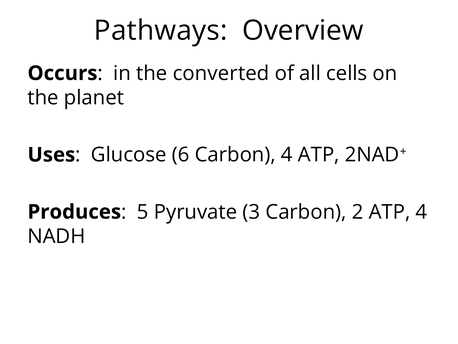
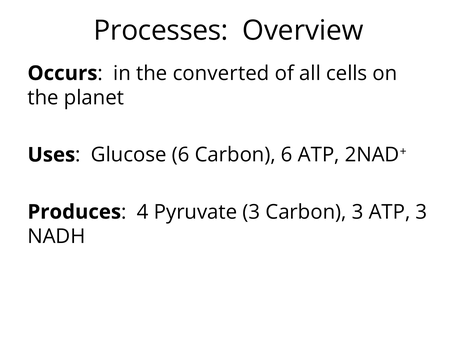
Pathways: Pathways -> Processes (161, 31)
Carbon 4: 4 -> 6 (287, 155)
5: 5 -> 4 (143, 212)
Carbon 2: 2 -> 3 (358, 212)
ATP 4: 4 -> 3 (421, 212)
